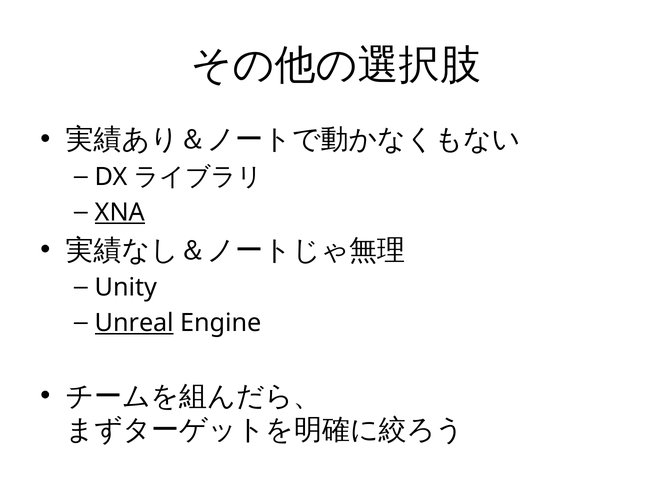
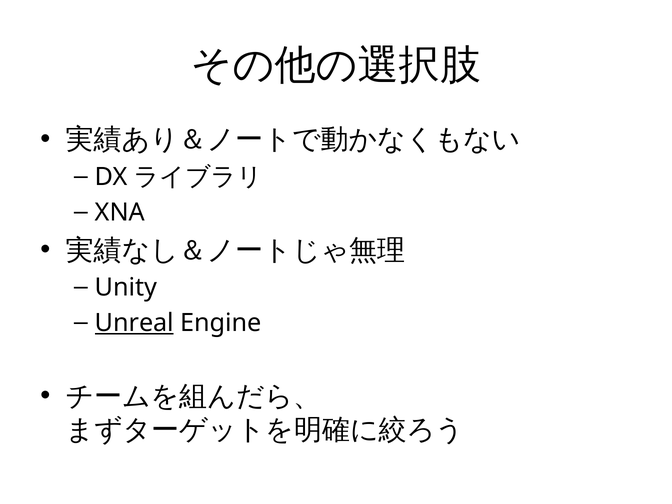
XNA underline: present -> none (120, 212)
